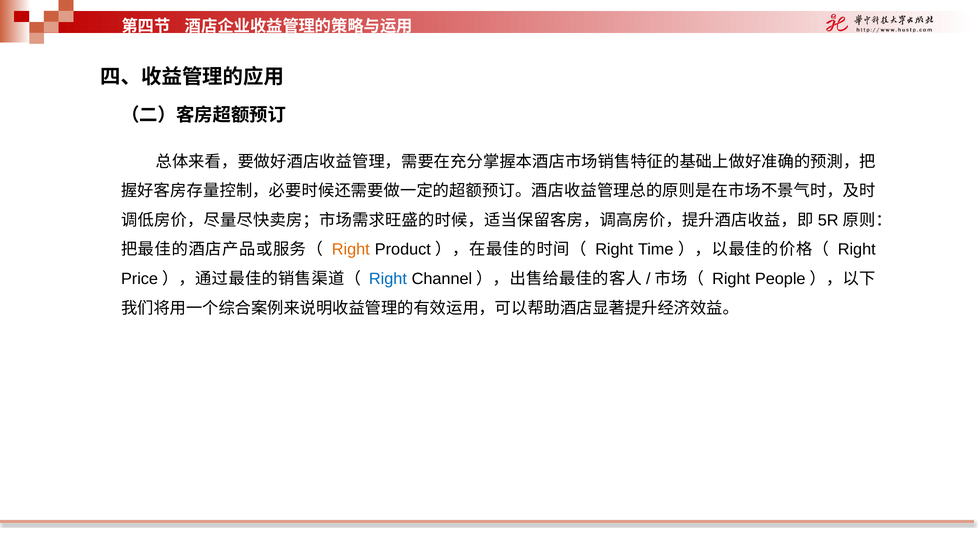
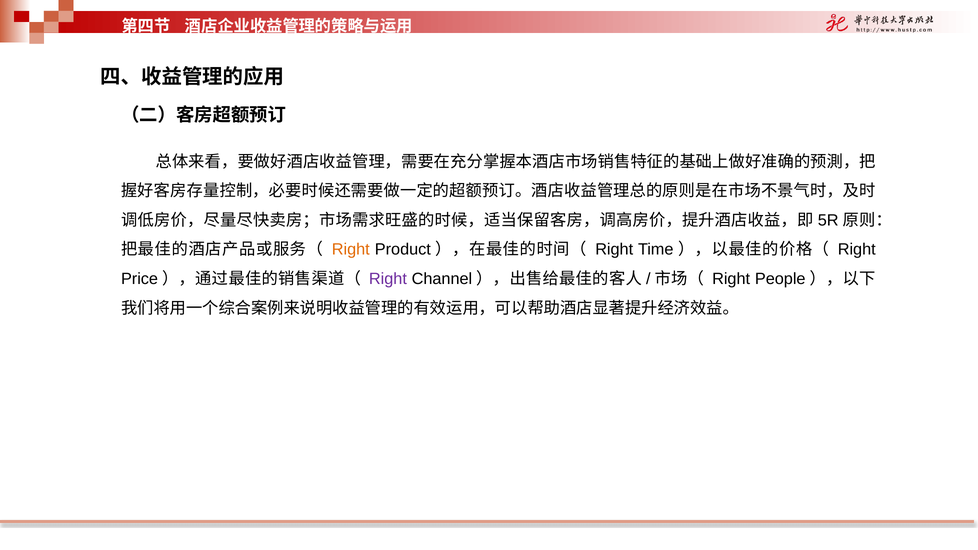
Right colour: blue -> purple (388, 279)
